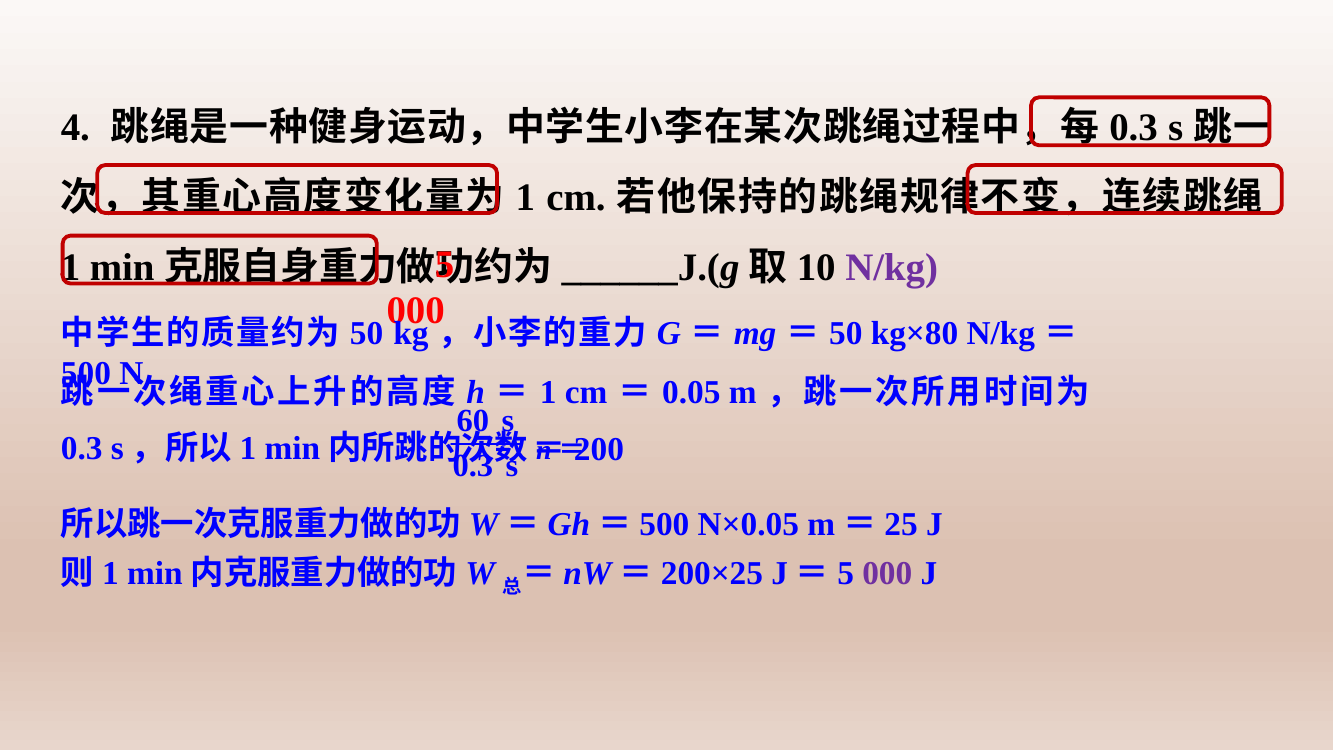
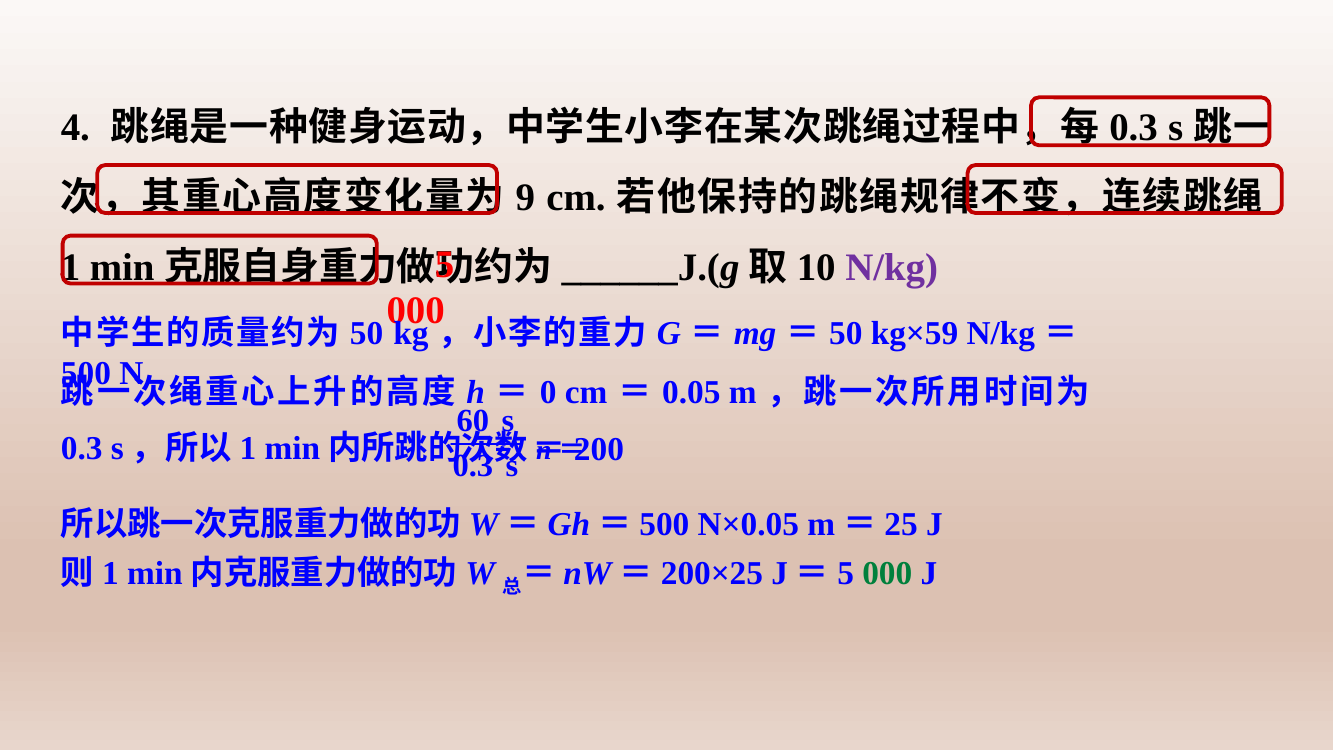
1: 1 -> 9 (525, 198)
kg×80: kg×80 -> kg×59 (915, 333)
1: 1 -> 0 (548, 393)
000 colour: purple -> green (887, 574)
